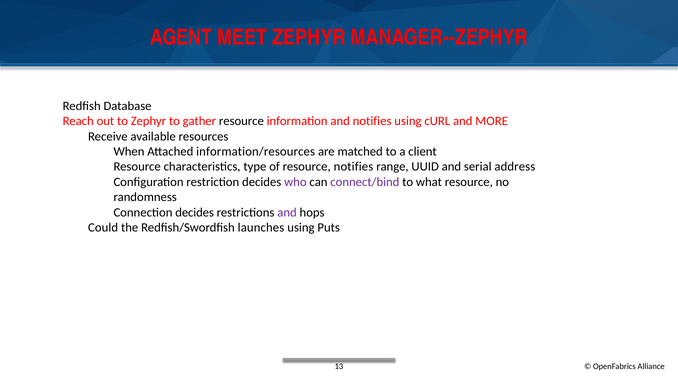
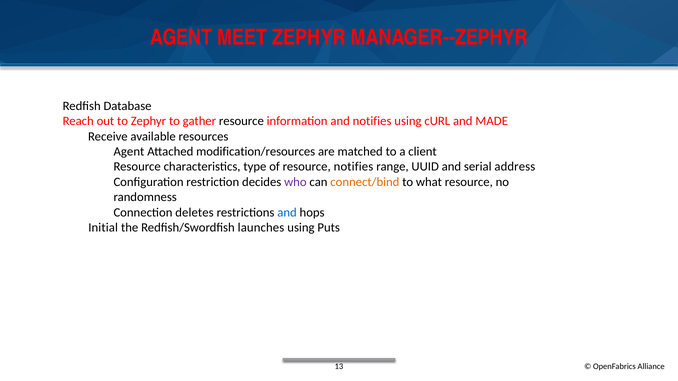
MORE: MORE -> MADE (492, 121)
When: When -> Agent (129, 152)
information/resources: information/resources -> modification/resources (256, 152)
connect/bind colour: purple -> orange (365, 182)
Connection decides: decides -> deletes (195, 213)
and colour: purple -> blue (287, 213)
Could: Could -> Initial (103, 228)
